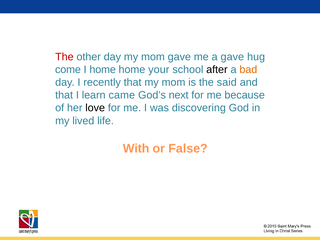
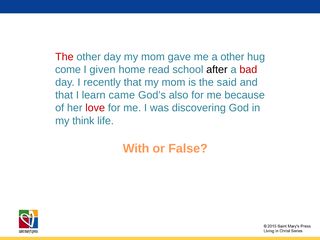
a gave: gave -> other (232, 57)
I home: home -> given (103, 70)
your: your -> read (159, 70)
bad colour: orange -> red (248, 70)
next: next -> also (179, 95)
love colour: black -> red (95, 108)
lived: lived -> think (83, 121)
